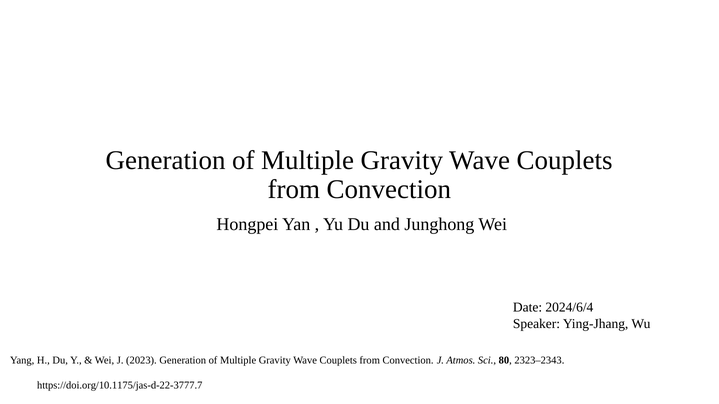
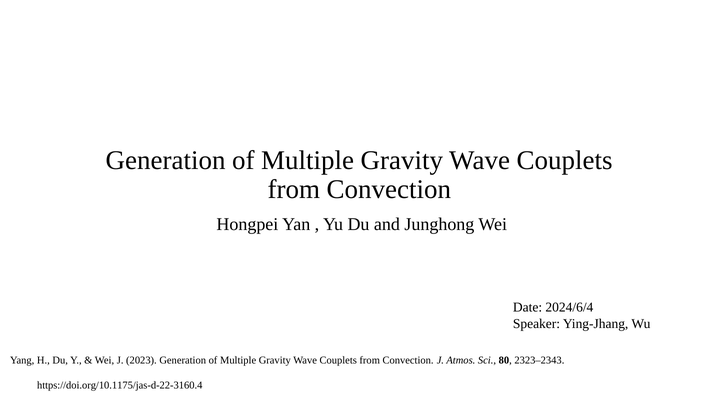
https://doi.org/10.1175/jas-d-22-3777.7: https://doi.org/10.1175/jas-d-22-3777.7 -> https://doi.org/10.1175/jas-d-22-3160.4 (120, 386)
